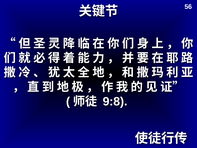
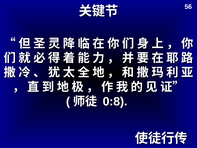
9:8: 9:8 -> 0:8 (115, 101)
